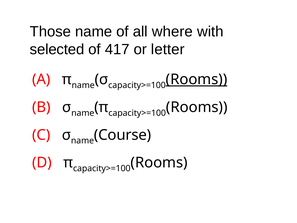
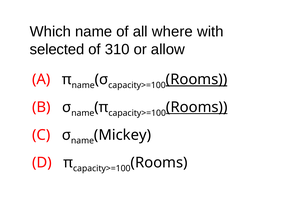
Those: Those -> Which (50, 32)
417: 417 -> 310 (117, 49)
letter: letter -> allow (168, 49)
Rooms underline: none -> present (197, 107)
Course: Course -> Mickey (123, 135)
